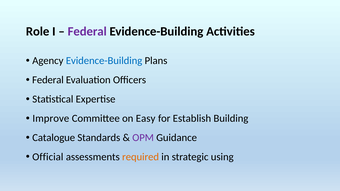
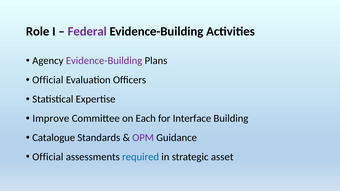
Evidence-Building colour: blue -> purple (104, 61)
Federal: Federal -> Official (48, 80)
Easy: Easy -> Each (146, 119)
Establish: Establish -> Interface (192, 119)
required colour: orange -> blue (141, 157)
using: using -> asset (222, 157)
